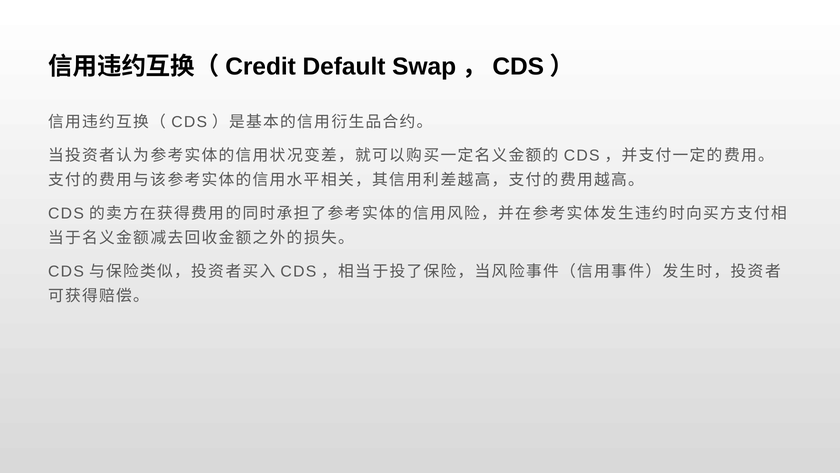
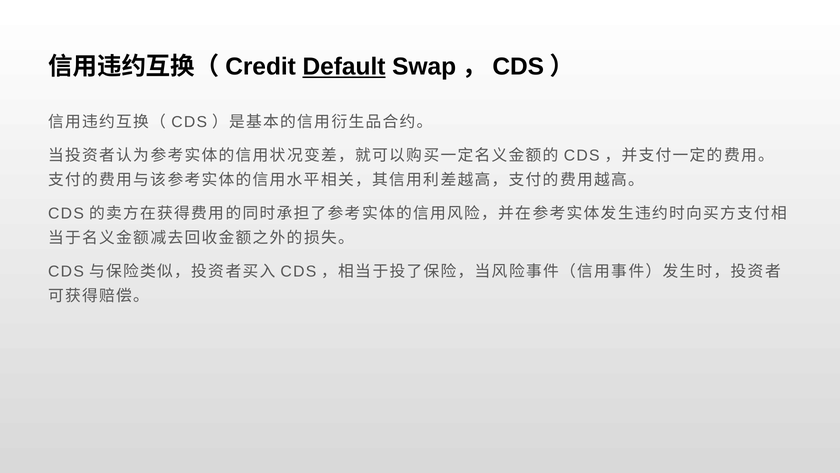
Default underline: none -> present (344, 67)
